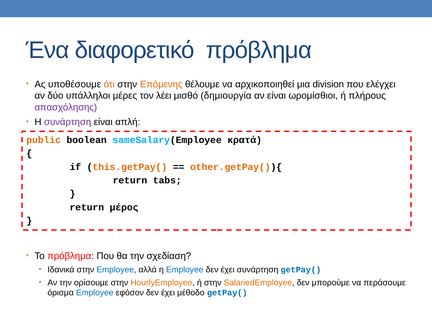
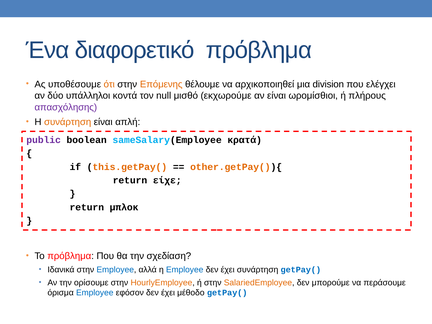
μέρες: μέρες -> κοντά (125, 96)
λέει: λέει -> null (164, 96)
δημιουργία: δημιουργία -> εκχωρούμε (226, 96)
συνάρτηση colour: purple -> orange (68, 122)
public colour: orange -> purple (44, 140)
tabs: tabs -> είχε (167, 180)
μέρος: μέρος -> μπλοκ (124, 207)
